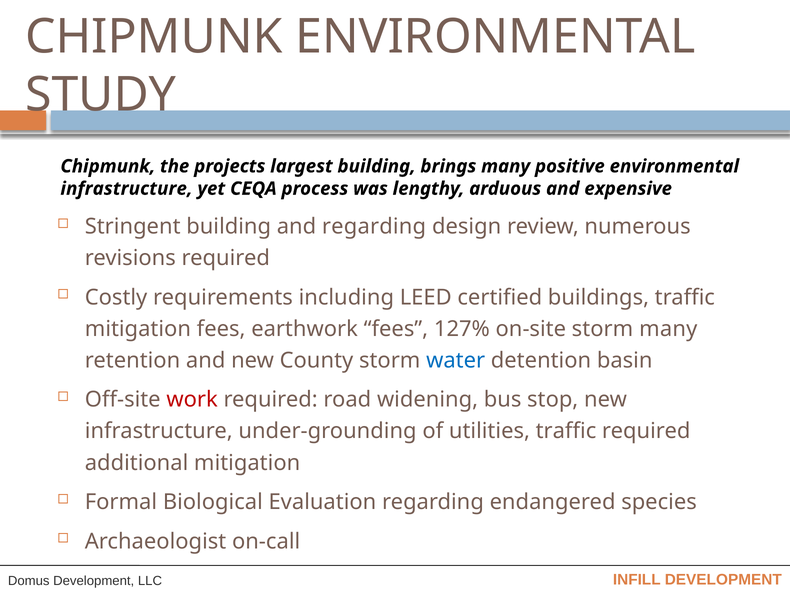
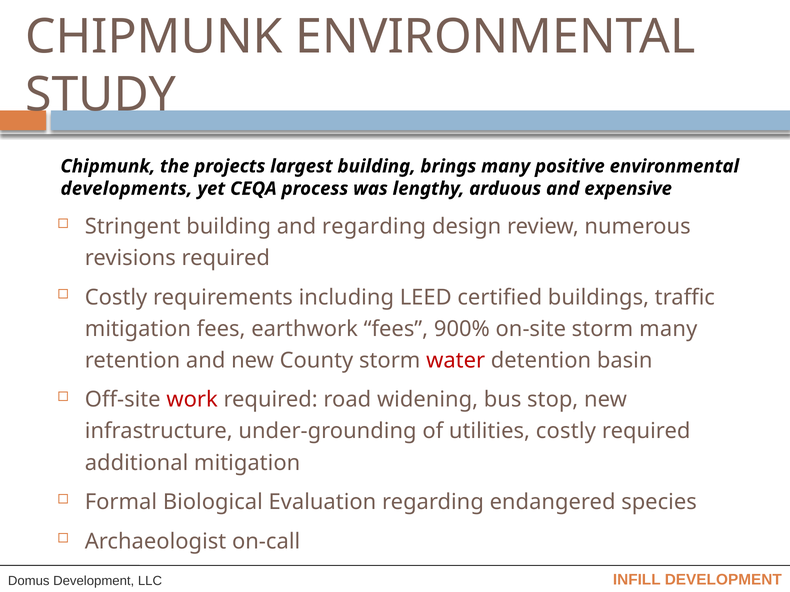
infrastructure: infrastructure -> developments (126, 189)
127%: 127% -> 900% (462, 329)
water colour: blue -> red (456, 361)
utilities traffic: traffic -> costly (566, 432)
